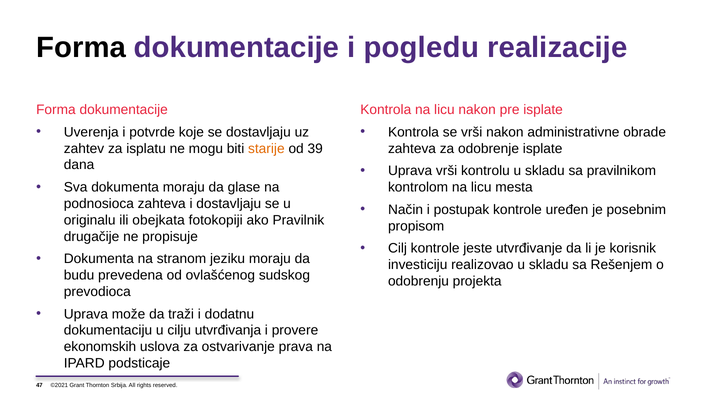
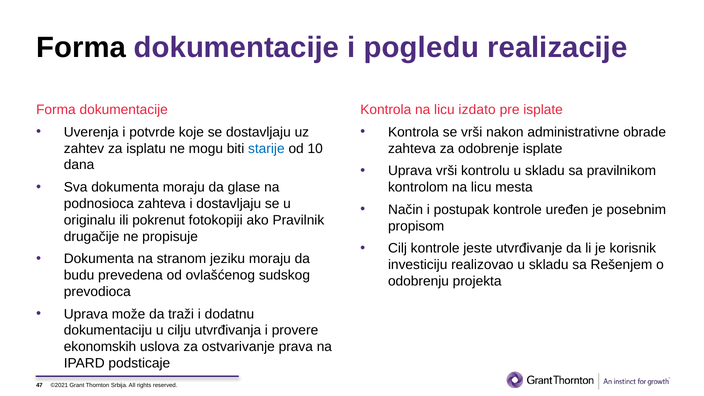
licu nakon: nakon -> izdato (477, 110)
starije colour: orange -> blue (266, 149)
39: 39 -> 10 (315, 149)
obejkata: obejkata -> pokrenut (159, 220)
